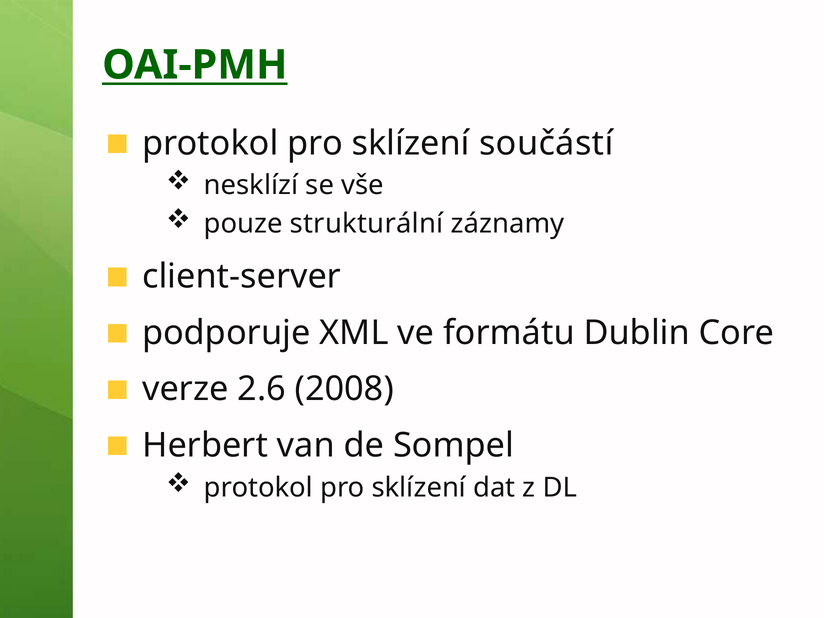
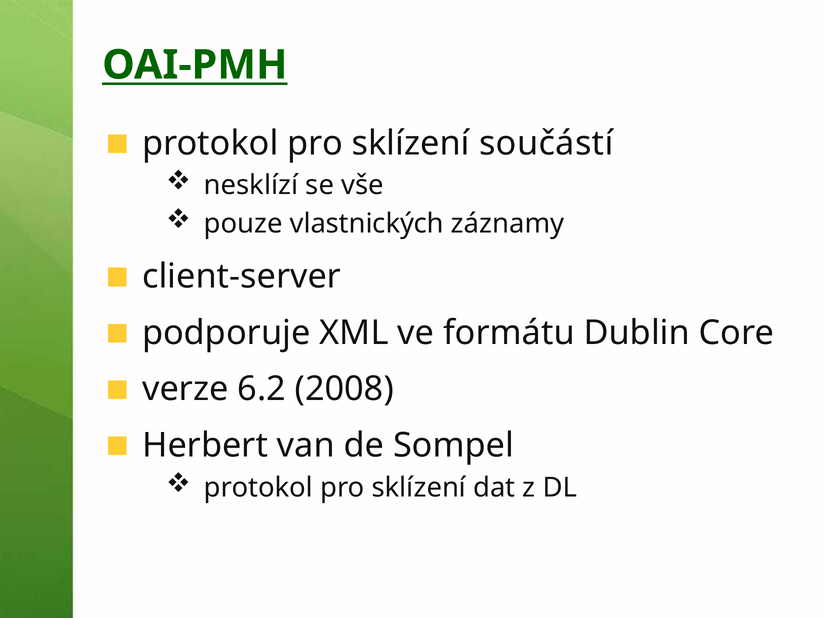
strukturální: strukturální -> vlastnických (367, 224)
2.6: 2.6 -> 6.2 (262, 389)
